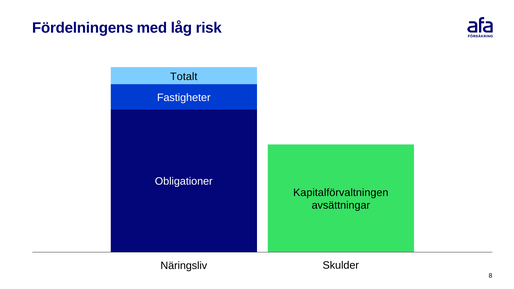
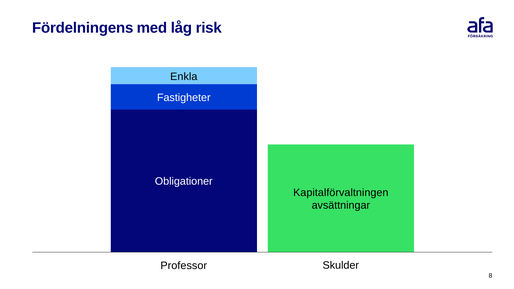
Totalt: Totalt -> Enkla (184, 77)
Näringsliv: Näringsliv -> Professor (184, 266)
